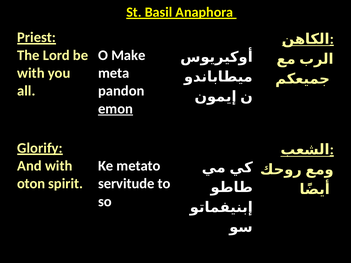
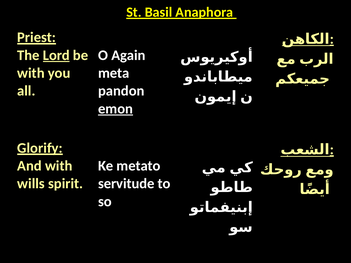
Lord underline: none -> present (56, 55)
Make: Make -> Again (128, 55)
oton: oton -> wills (31, 184)
